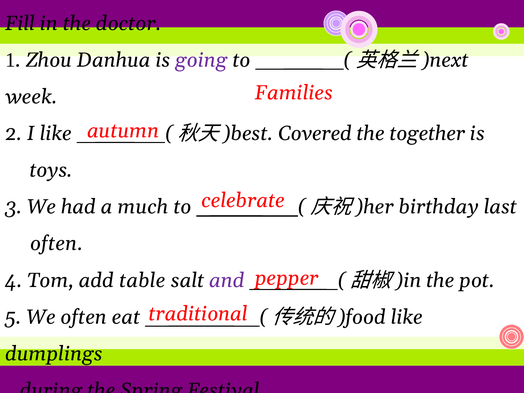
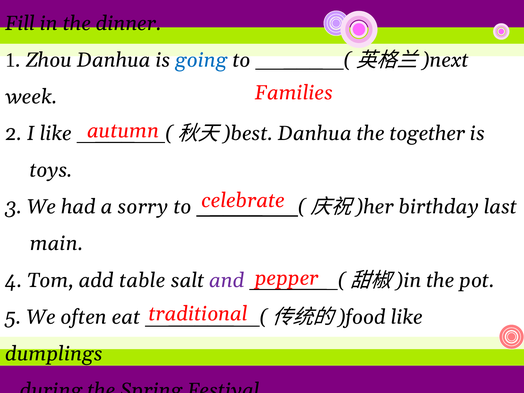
doctor: doctor -> dinner (129, 23)
going colour: purple -> blue (201, 60)
Covered: Covered -> Danhua (315, 133)
much: much -> sorry (143, 207)
often: often -> main (57, 244)
